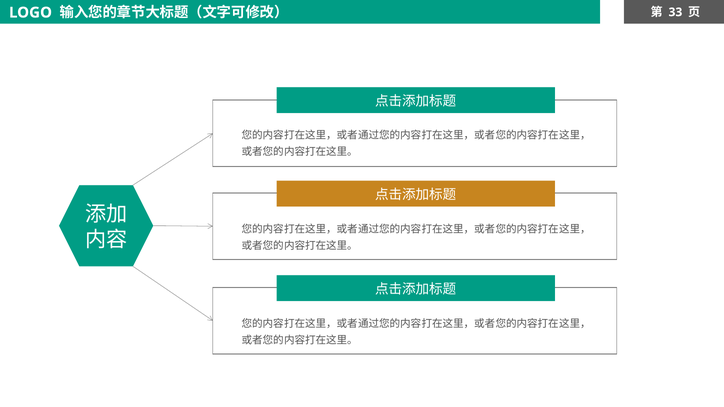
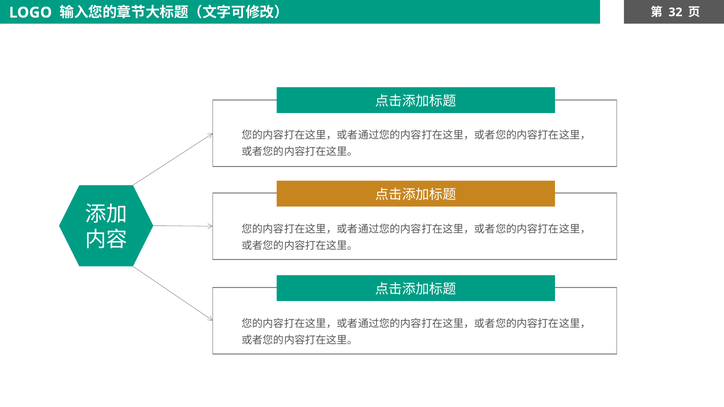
33: 33 -> 32 (675, 12)
